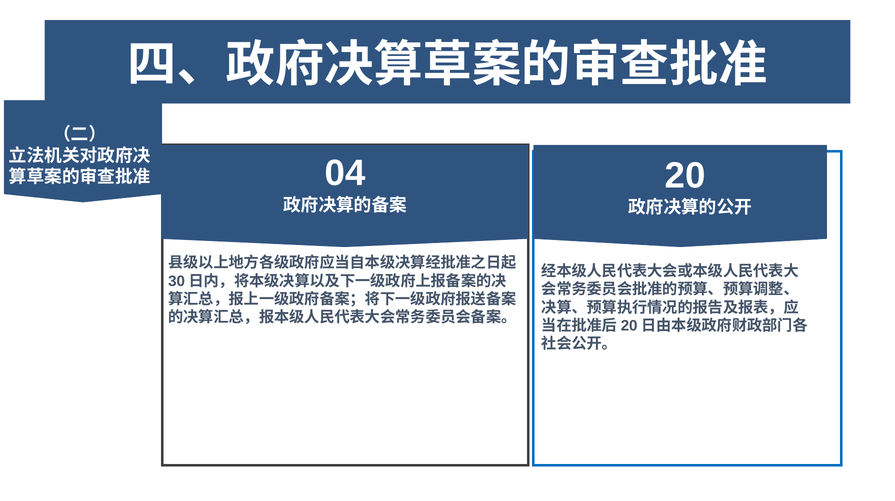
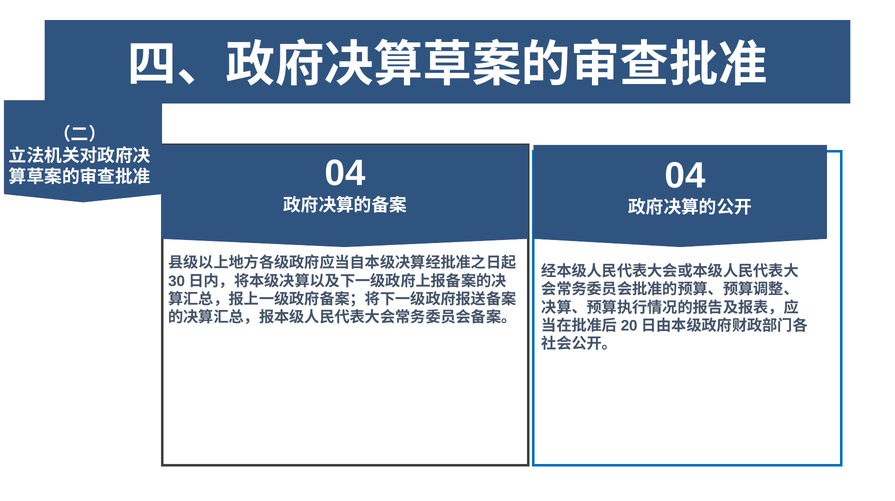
20: 20 -> 04 (685, 176)
